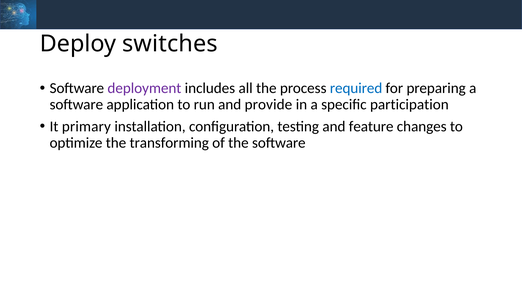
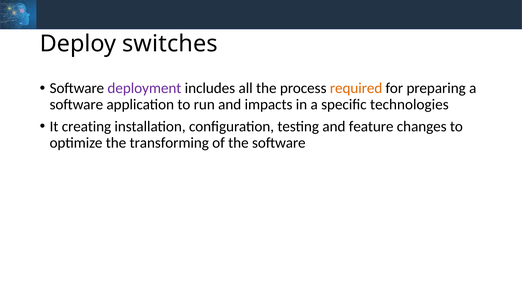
required colour: blue -> orange (356, 88)
provide: provide -> impacts (269, 104)
participation: participation -> technologies (409, 104)
primary: primary -> creating (86, 126)
